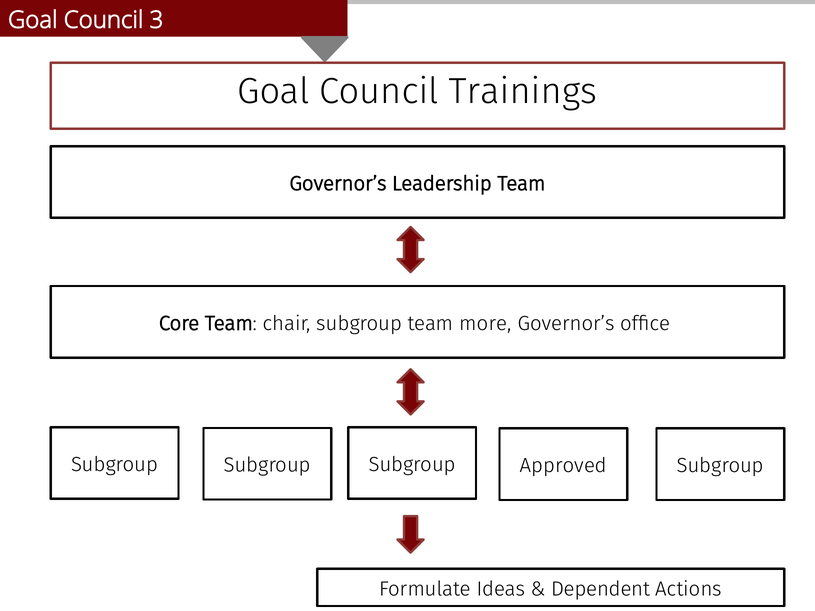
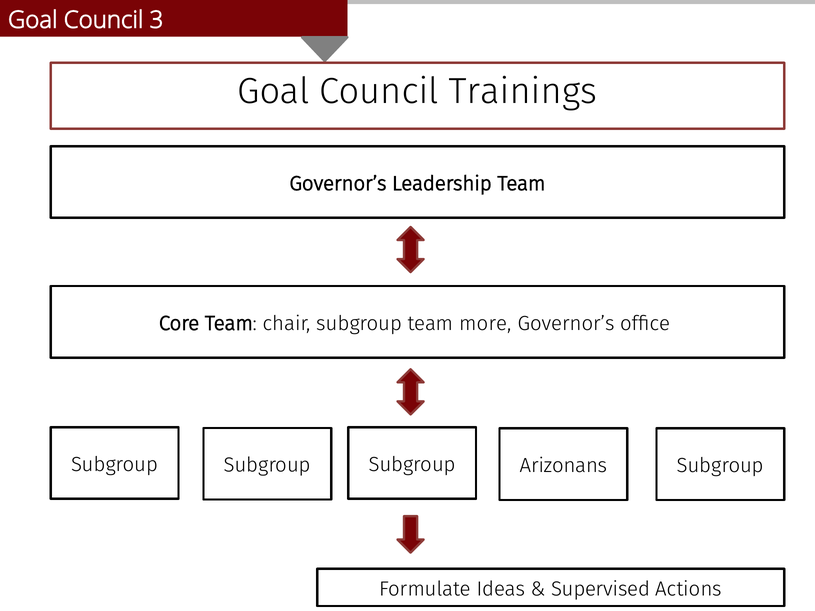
Approved: Approved -> Arizonans (564, 466)
Dependent: Dependent -> Supervised (601, 589)
